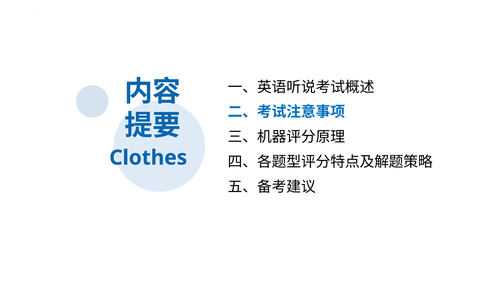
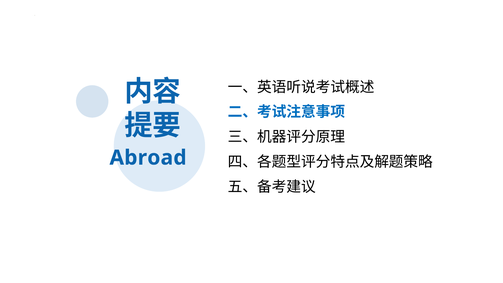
Clothes: Clothes -> Abroad (148, 158)
